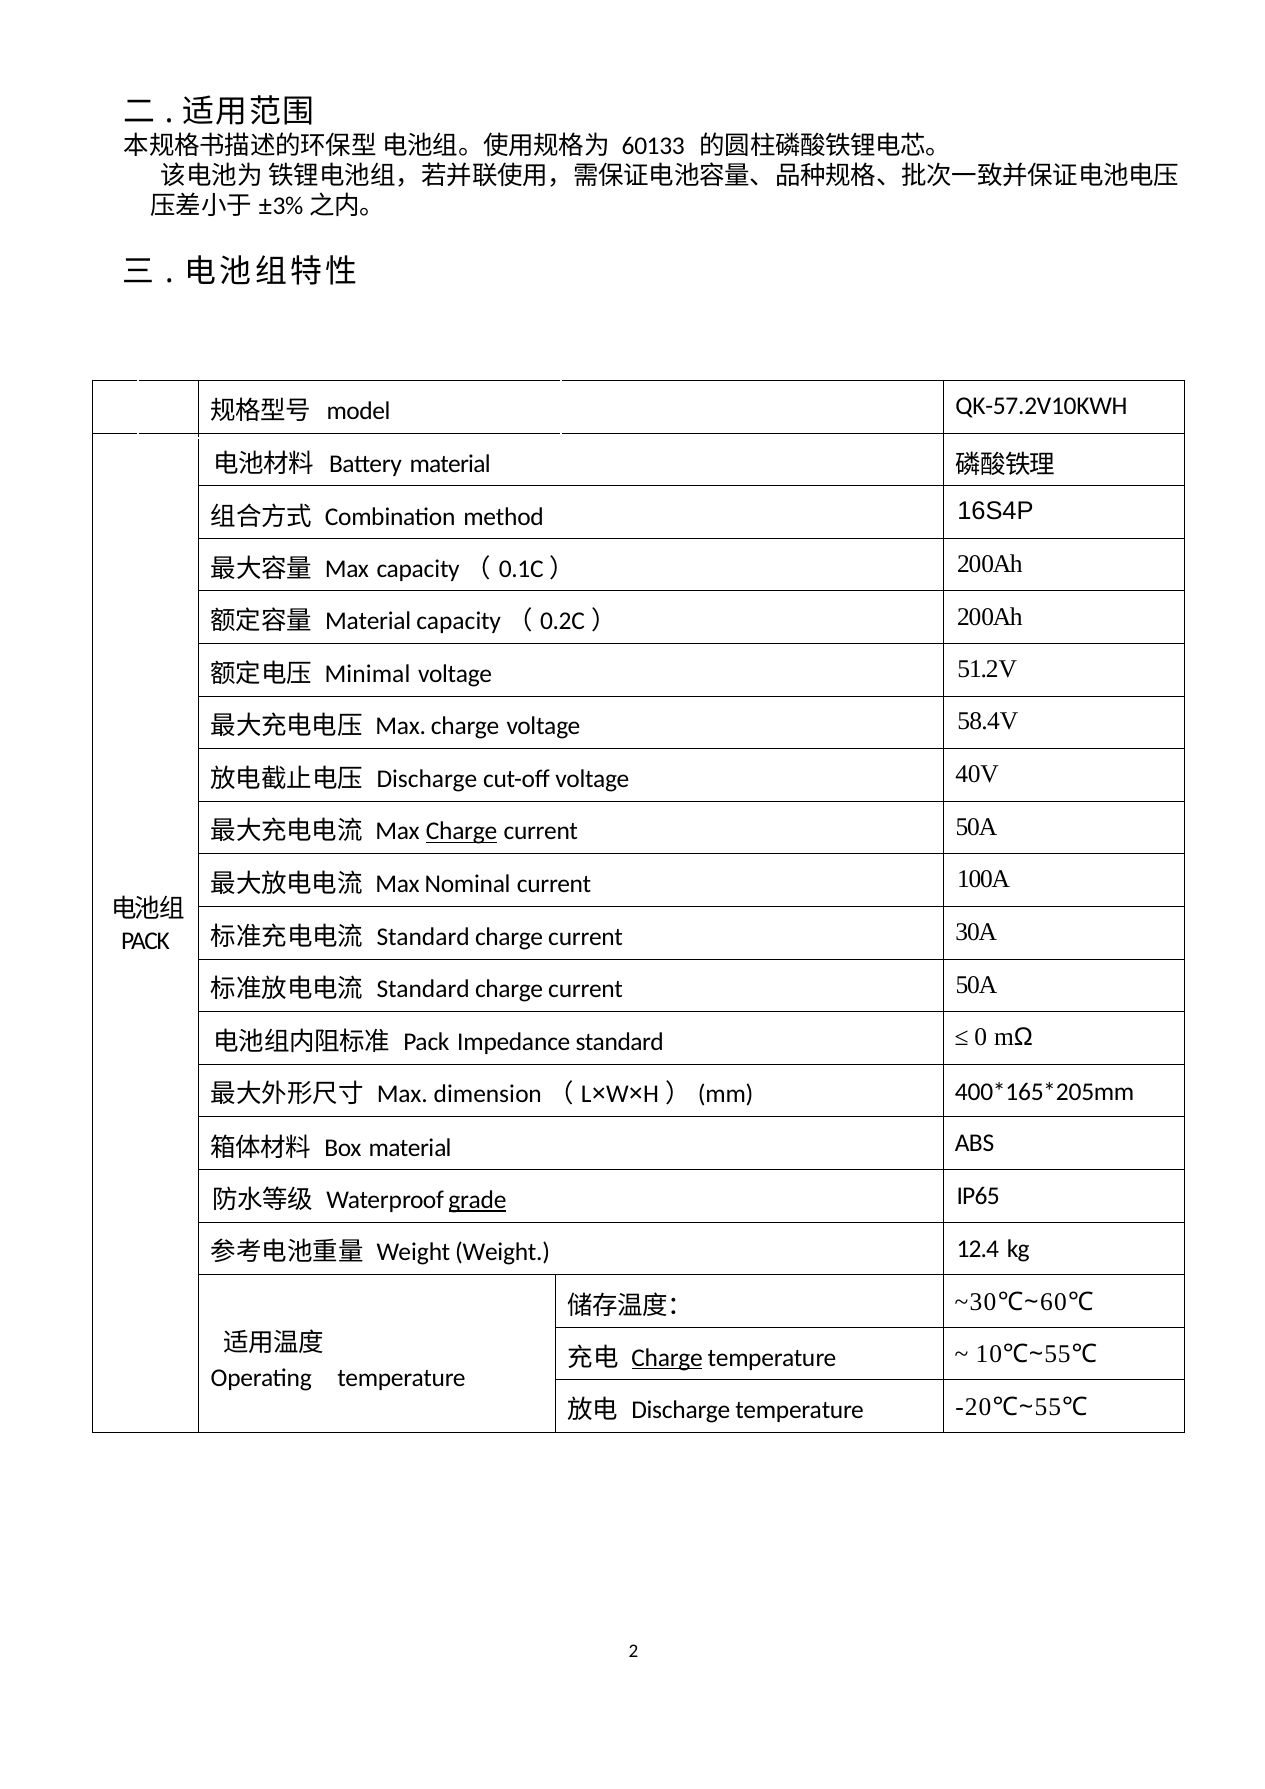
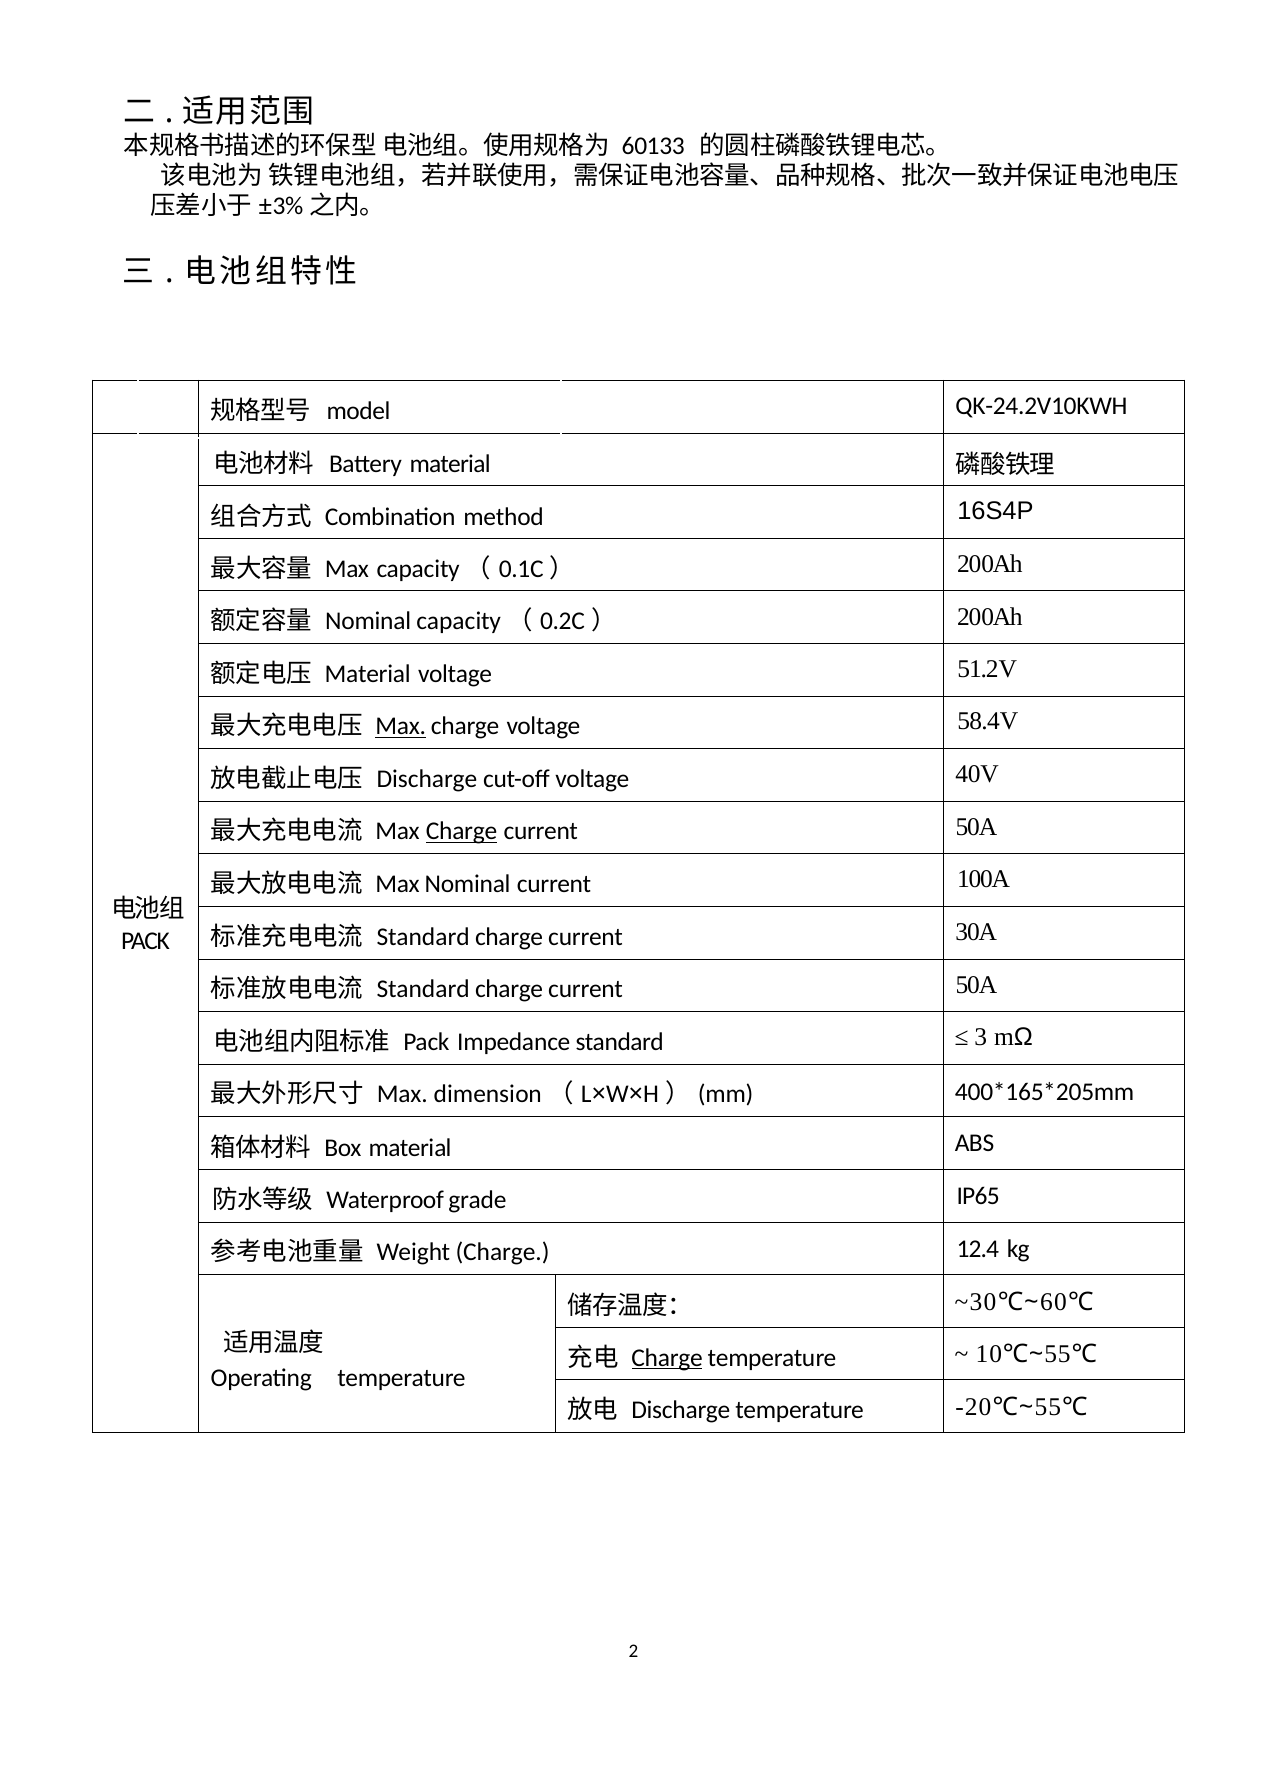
QK-57.2V10KWH: QK-57.2V10KWH -> QK-24.2V10KWH (1042, 406)
Material: Material -> Nominal (368, 622)
Minimal: Minimal -> Material (368, 674)
Max underline: none -> present (401, 726)
0: 0 -> 3 (981, 1038)
grade underline: present -> none (477, 1200)
Weight Weight: Weight -> Charge (503, 1253)
